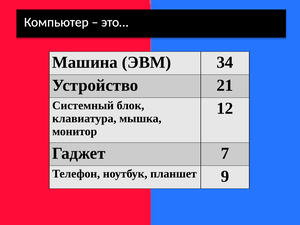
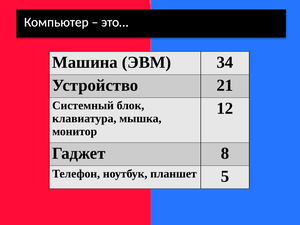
7: 7 -> 8 (225, 153)
9: 9 -> 5 (225, 176)
